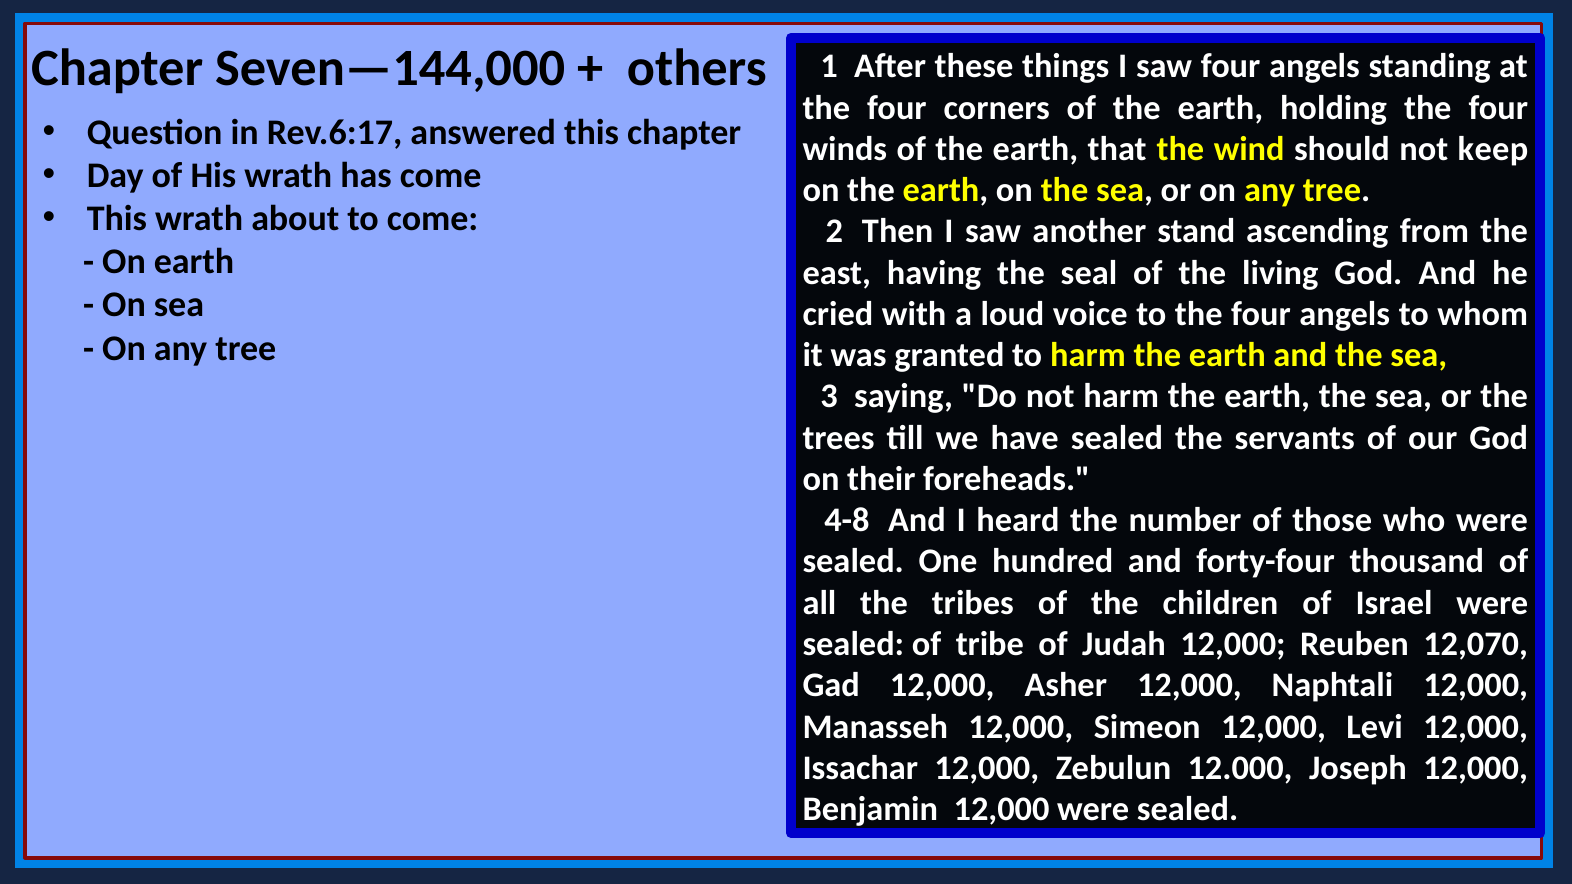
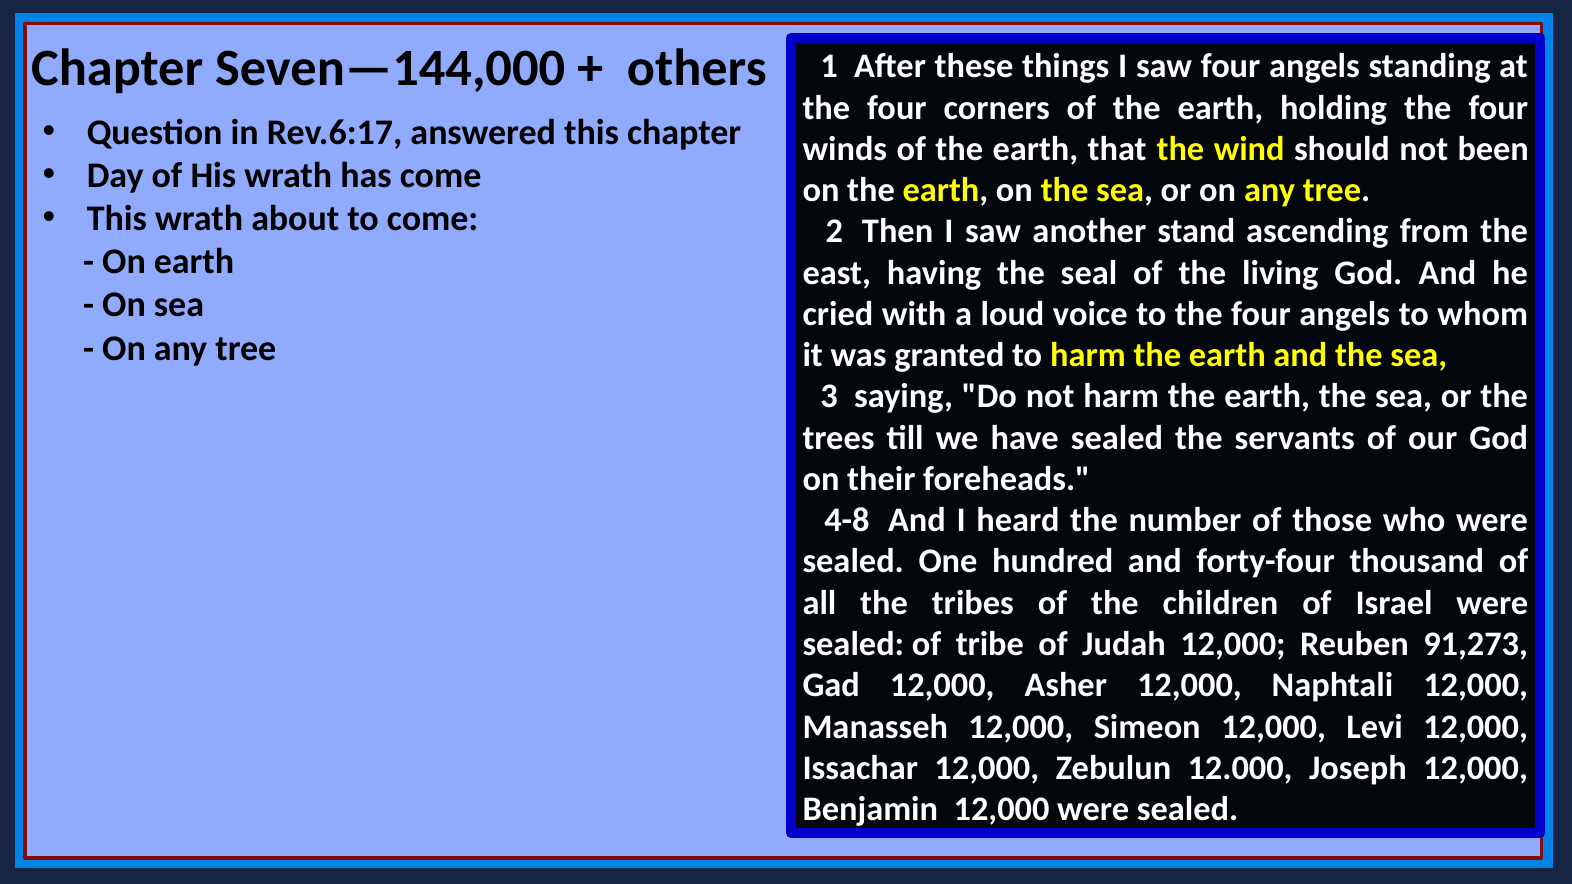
keep: keep -> been (1493, 149)
12,070: 12,070 -> 91,273 (1476, 644)
